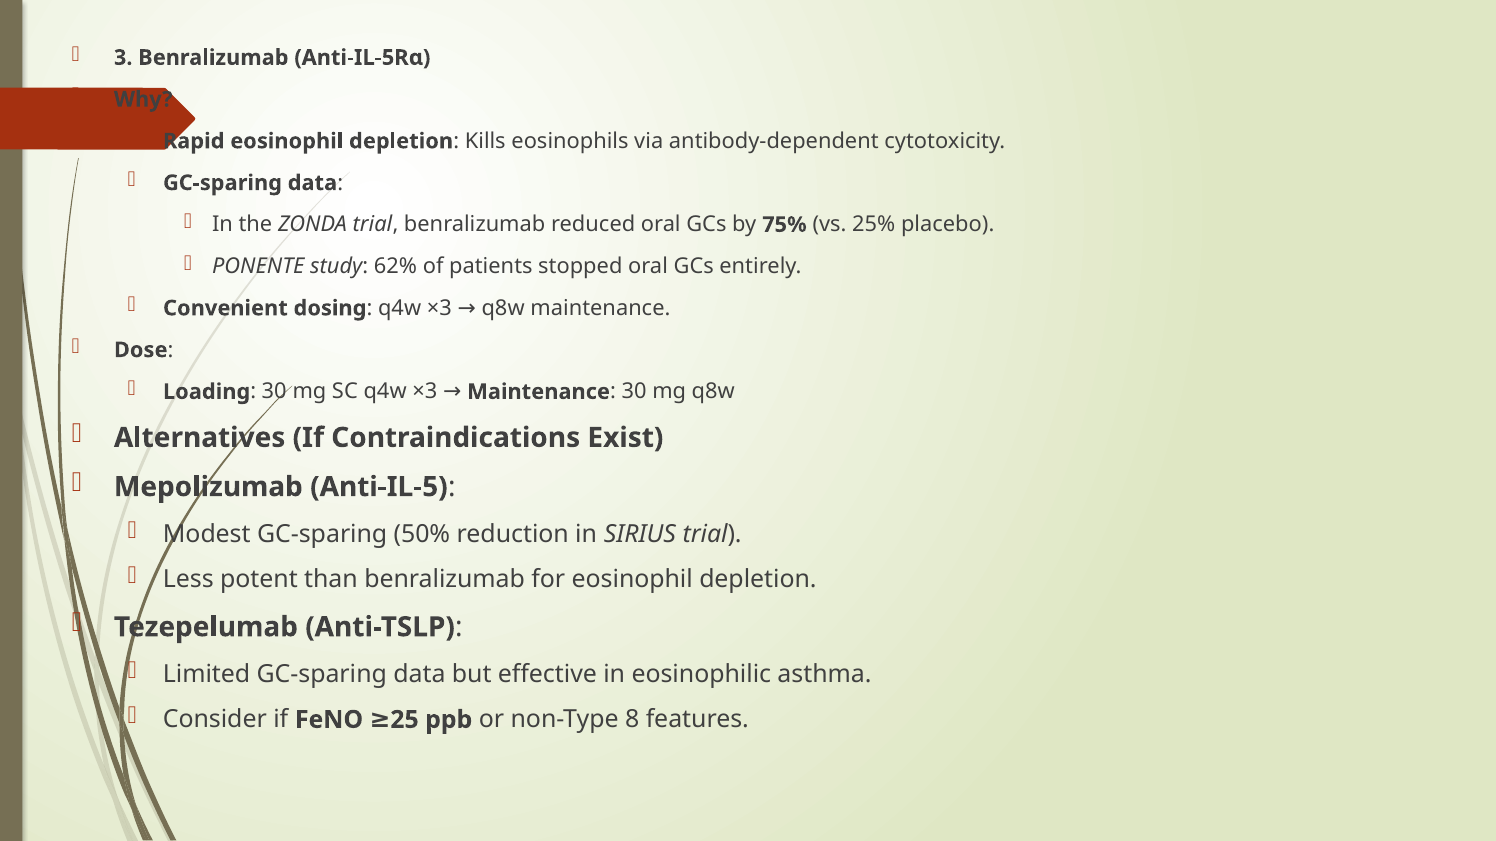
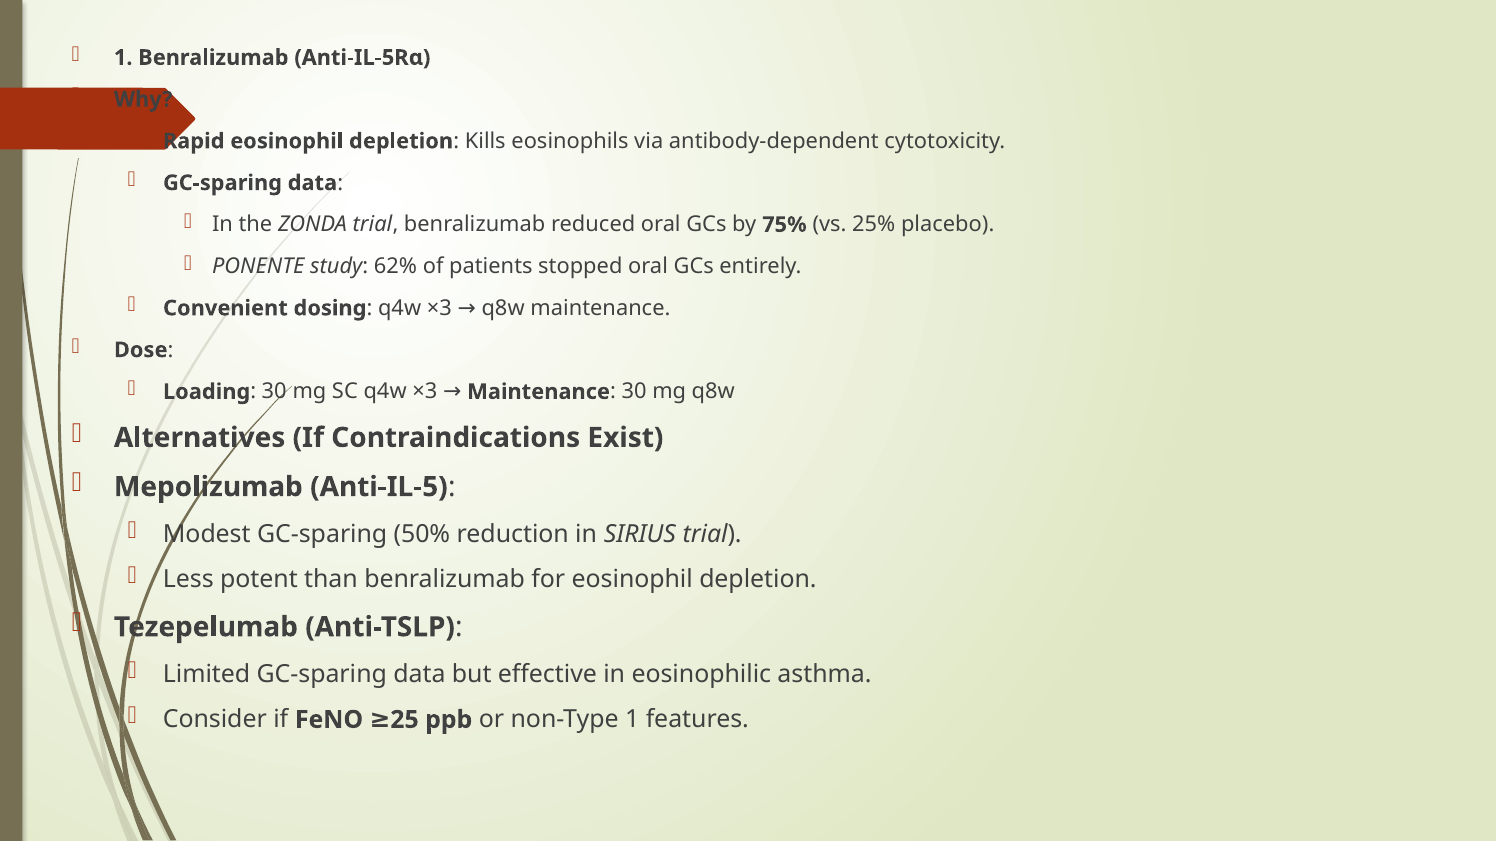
3: 3 -> 1 (123, 58)
non-Type 8: 8 -> 1 (632, 720)
